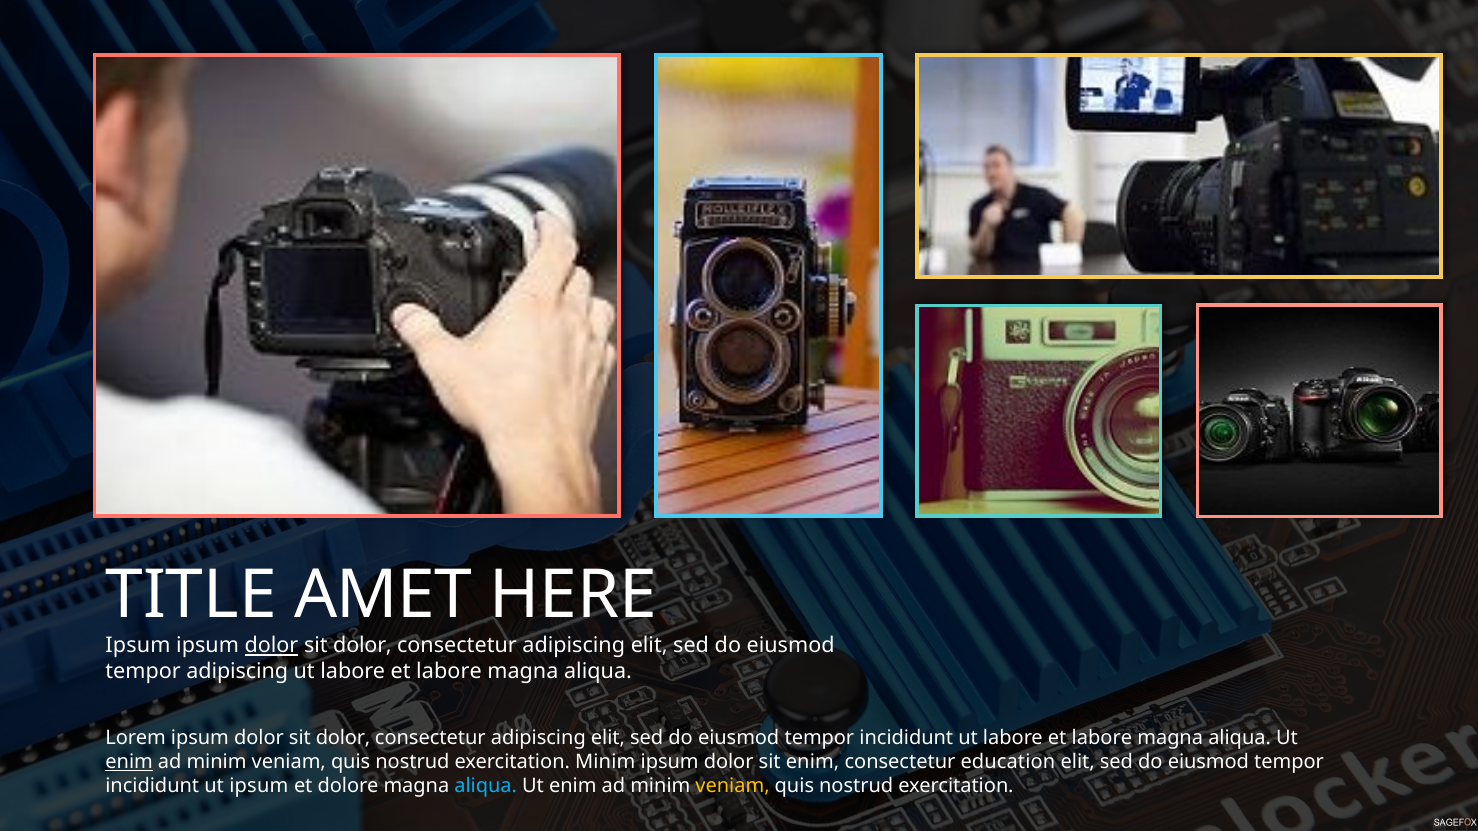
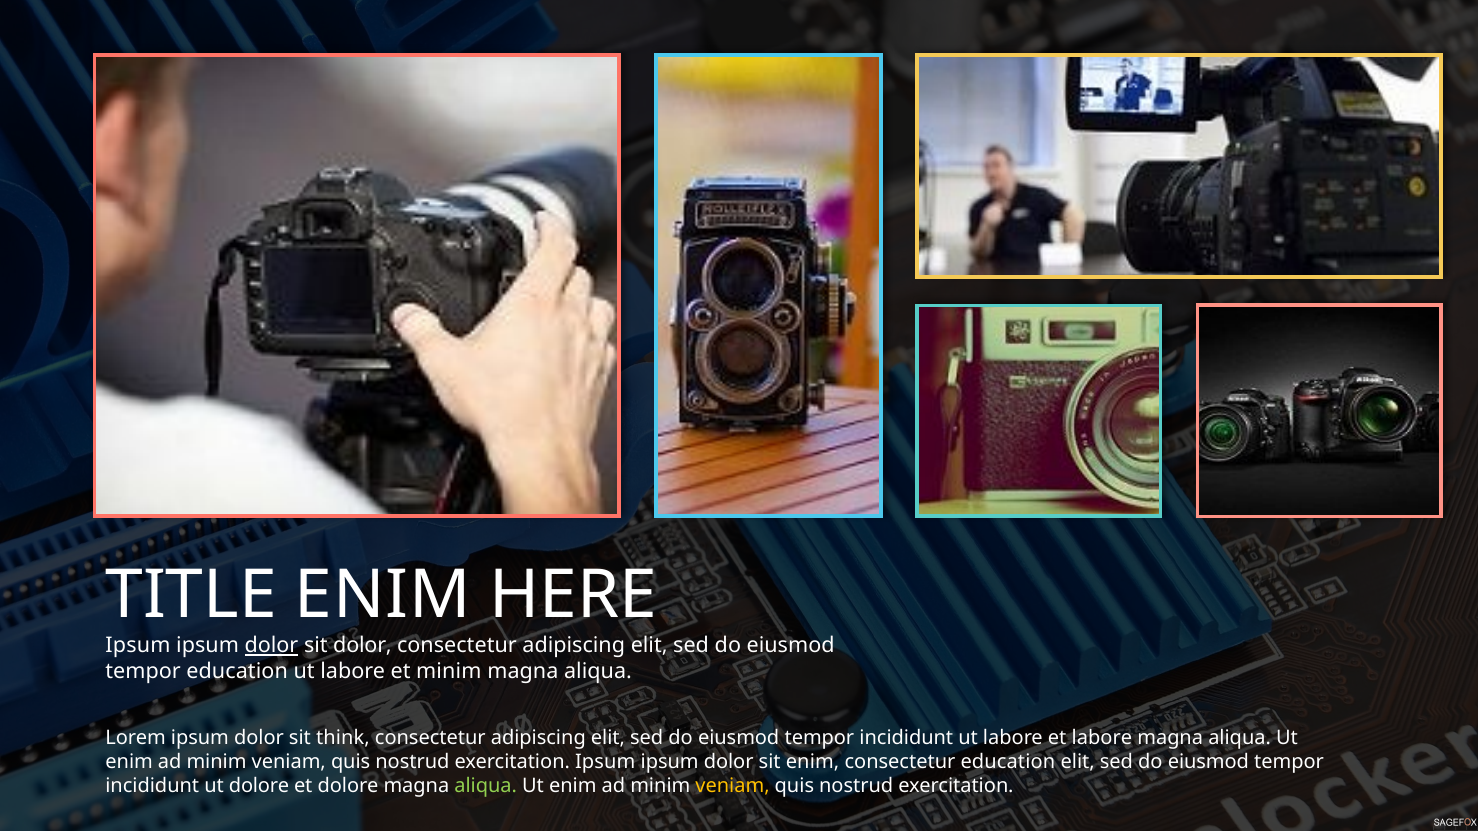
TITLE AMET: AMET -> ENIM (383, 596)
tempor adipiscing: adipiscing -> education (237, 672)
labore: labore -> minim (449, 672)
dolor: dolor -> think (343, 738)
enim underline: present -> none (129, 762)
exercitation Minim: Minim -> Ipsum (605, 762)
ut ipsum: ipsum -> dolore (259, 786)
aliqua colour: light blue -> light green (486, 786)
